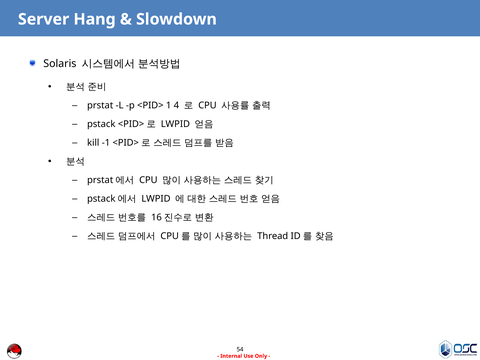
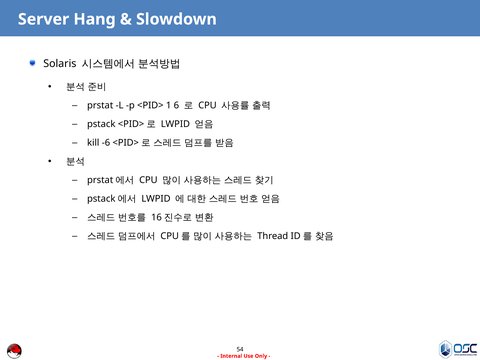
4: 4 -> 6 (176, 105)
-1: -1 -> -6 (106, 143)
